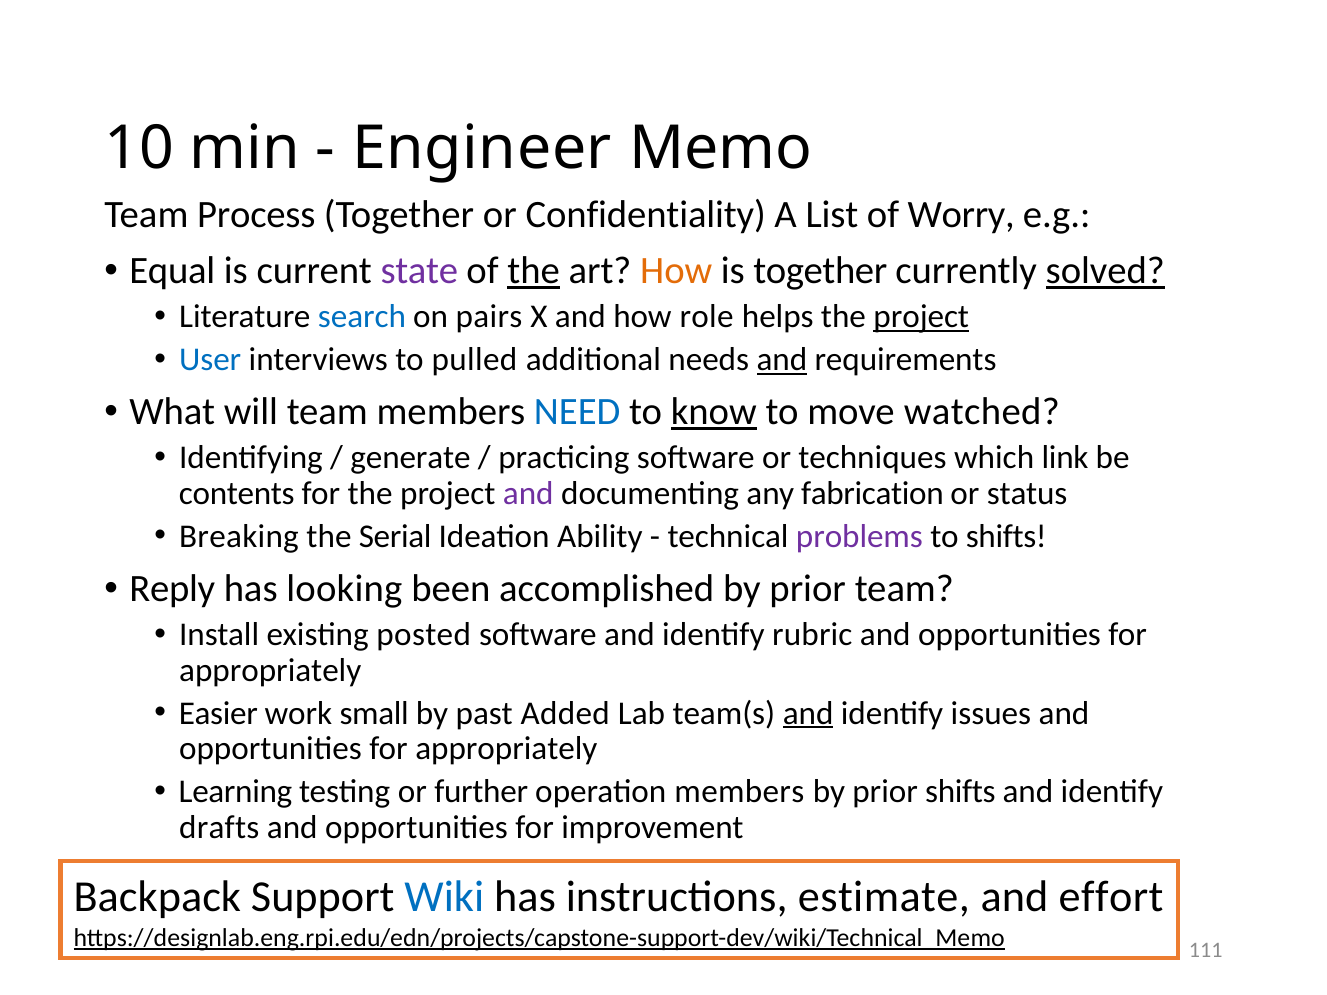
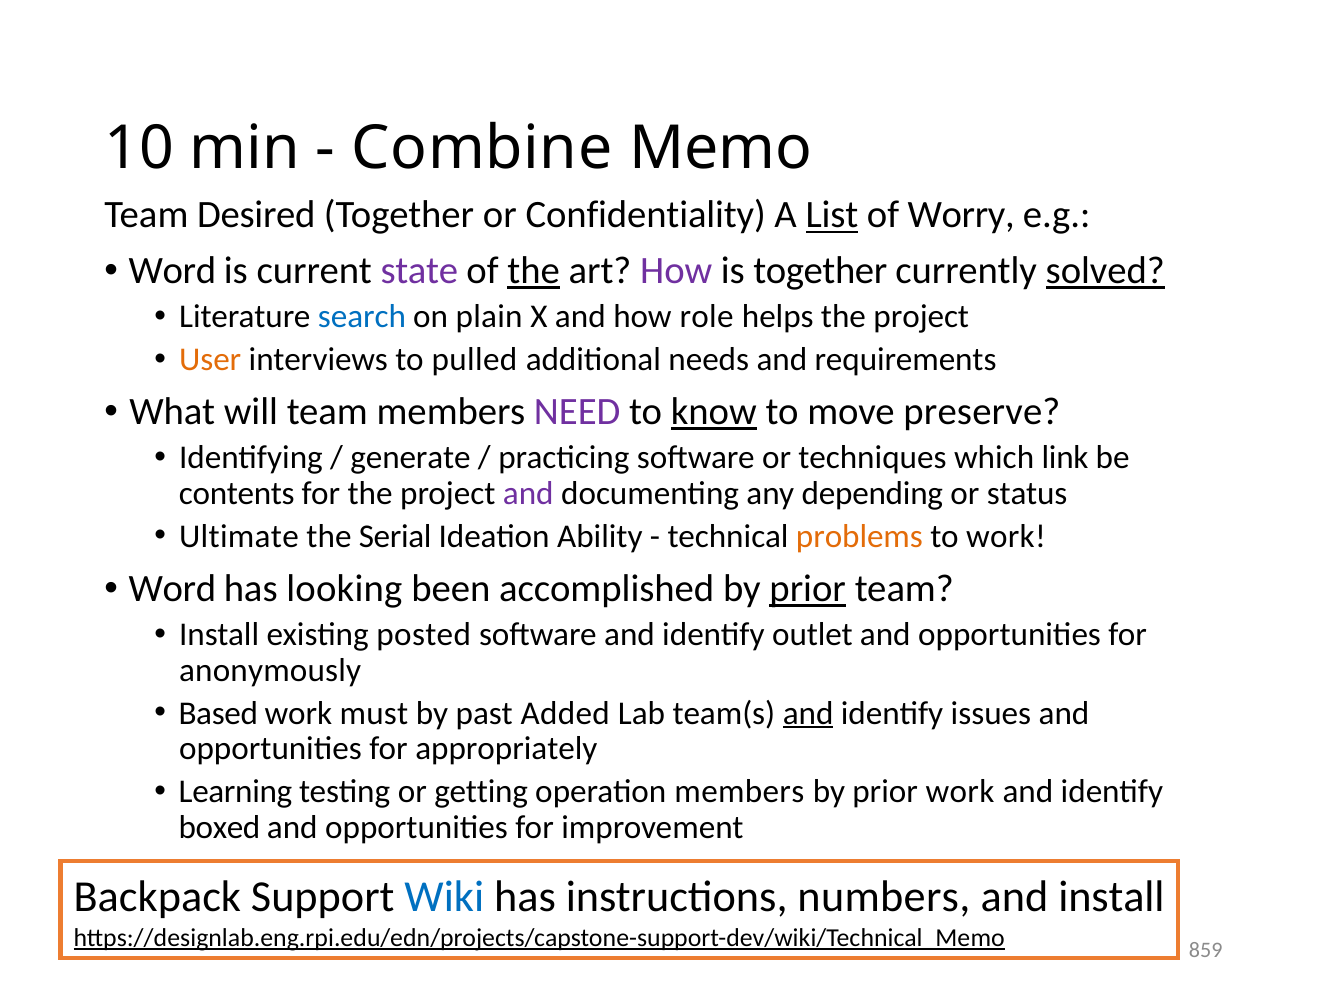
Engineer: Engineer -> Combine (482, 149)
Process: Process -> Desired (256, 215)
List underline: none -> present (832, 215)
Equal: Equal -> Word (172, 271)
How colour: orange -> purple (676, 271)
pairs: pairs -> plain (489, 317)
project underline: present -> none (921, 317)
User colour: blue -> orange (210, 359)
and underline: present -> none (782, 359)
NEED colour: blue -> purple (577, 412)
watched: watched -> preserve (982, 412)
fabrication: fabrication -> depending (872, 494)
Breaking: Breaking -> Ultimate (239, 536)
problems colour: purple -> orange (859, 536)
to shifts: shifts -> work (1006, 536)
Reply: Reply -> Word (172, 589)
prior underline: none -> present (808, 589)
rubric: rubric -> outlet (812, 635)
appropriately: appropriately -> anonymously (270, 671)
Easier: Easier -> Based (218, 713)
small: small -> must (374, 713)
further: further -> getting (481, 792)
prior shifts: shifts -> work (960, 792)
drafts: drafts -> boxed (219, 828)
estimate: estimate -> numbers (884, 897)
and effort: effort -> install (1111, 897)
111: 111 -> 859 (1206, 950)
